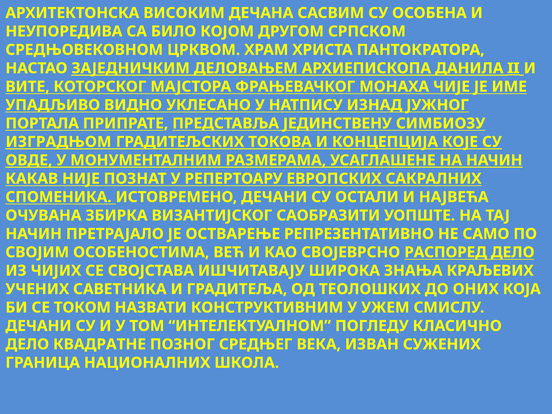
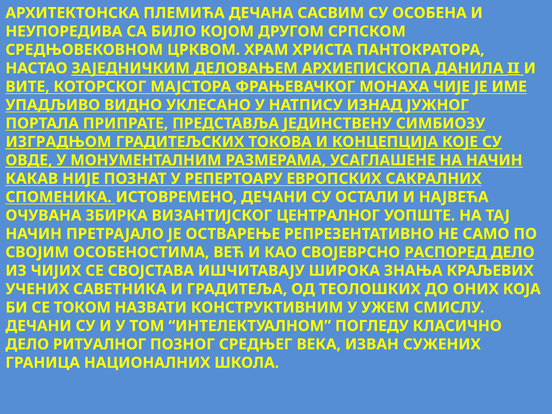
ВИСОКИМ: ВИСОКИМ -> ПЛЕМИЋА (184, 13)
САОБРАЗИТИ: САОБРАЗИТИ -> ЦЕНТРАЛНОГ (328, 215)
КВАДРАТНЕ: КВАДРАТНЕ -> РИТУАЛНОГ (100, 344)
